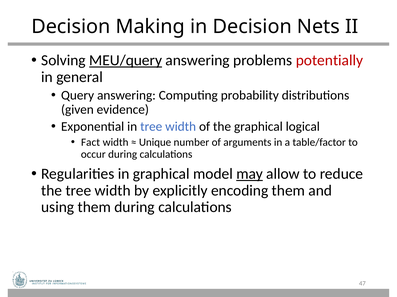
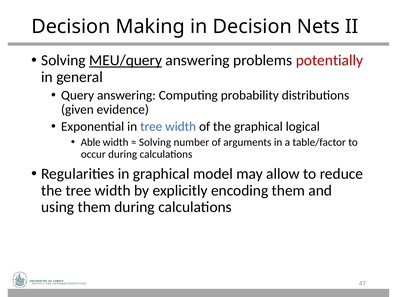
Fact: Fact -> Able (91, 143)
Unique: Unique -> Solving (155, 143)
may underline: present -> none (250, 174)
